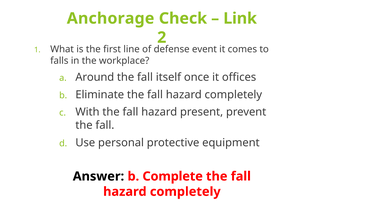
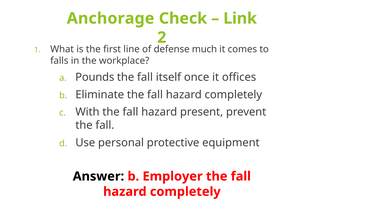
event: event -> much (204, 49)
Around: Around -> Pounds (95, 77)
Complete: Complete -> Employer (173, 177)
